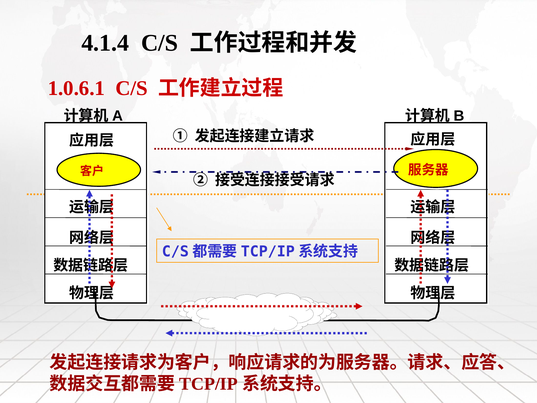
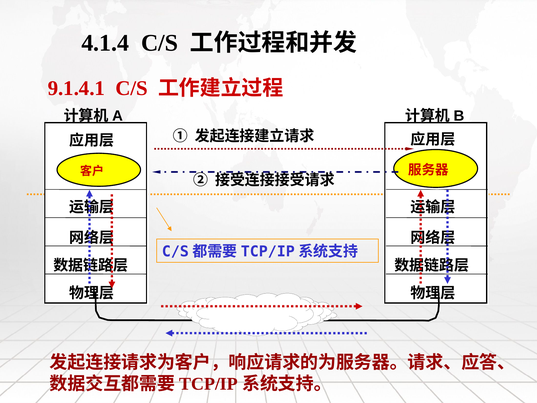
1.0.6.1: 1.0.6.1 -> 9.1.4.1 (76, 88)
